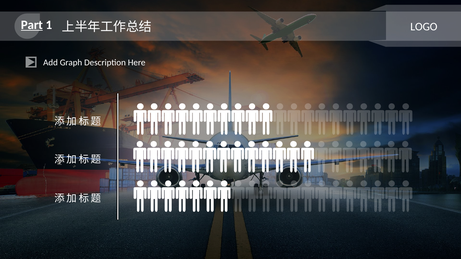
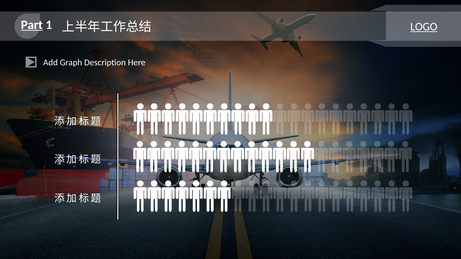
LOGO underline: none -> present (424, 27)
